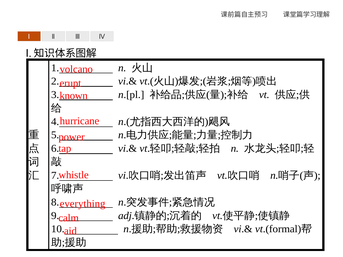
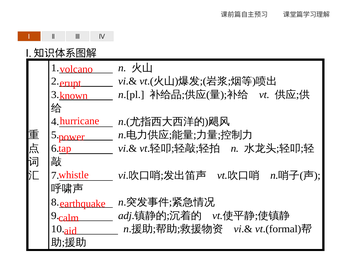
everything: everything -> earthquake (83, 204)
